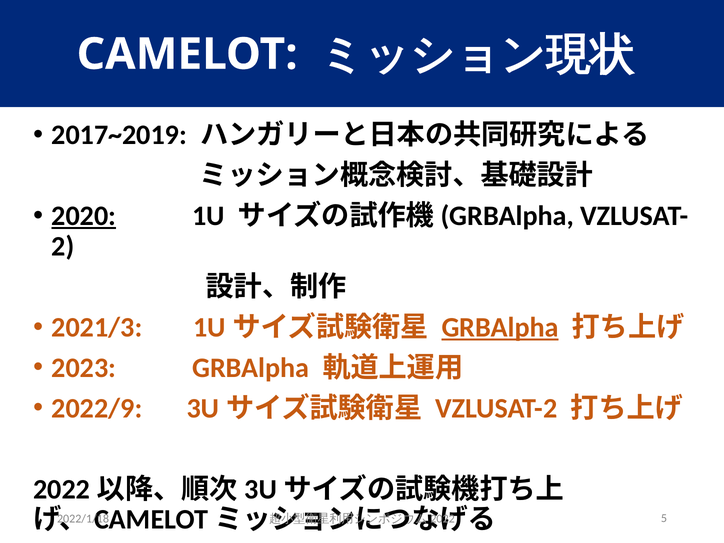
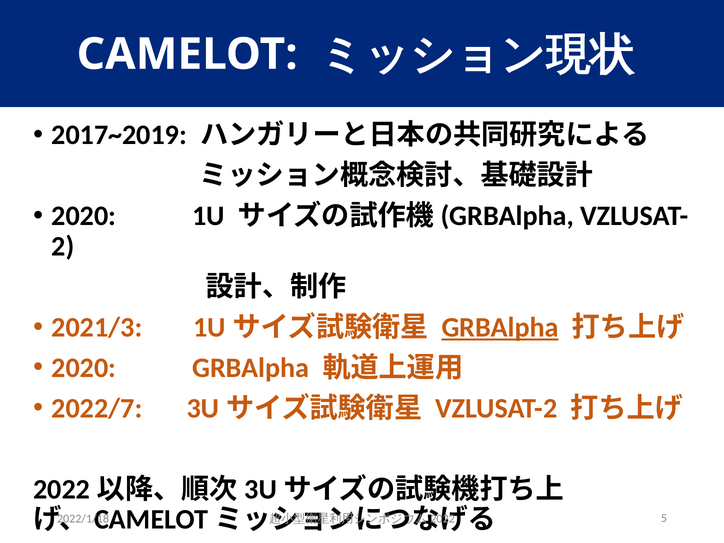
2020 underline: present -> none (84, 216)
2023: 2023 -> 2020 (84, 368)
2022/9: 2022/9 -> 2022/7 (97, 408)
